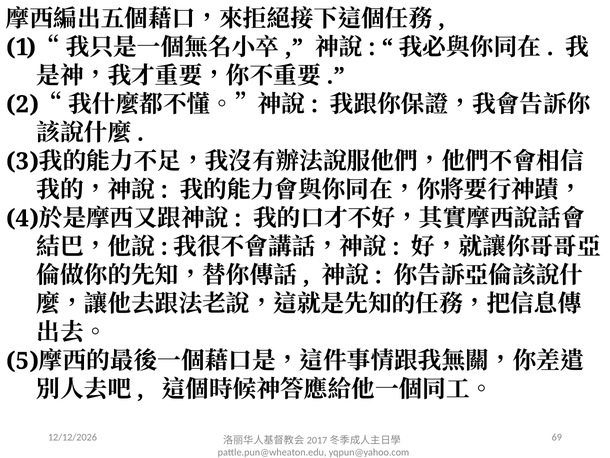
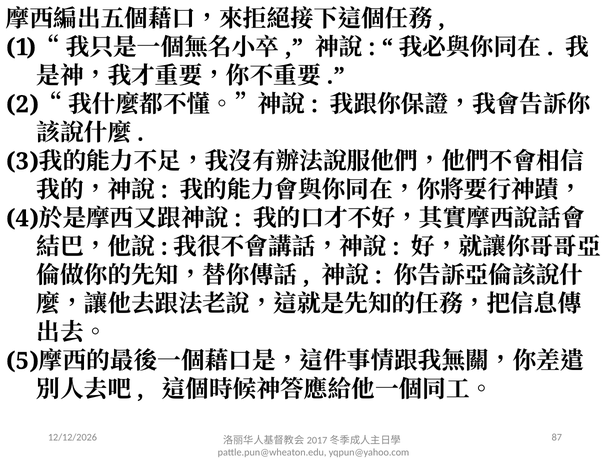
69: 69 -> 87 (557, 437)
